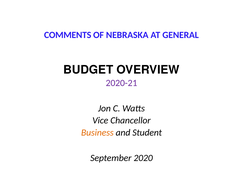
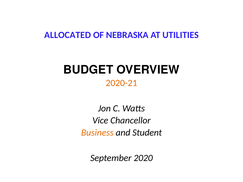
COMMENTS: COMMENTS -> ALLOCATED (68, 35)
GENERAL: GENERAL -> UTILITIES (181, 35)
2020-21 colour: purple -> orange (122, 83)
